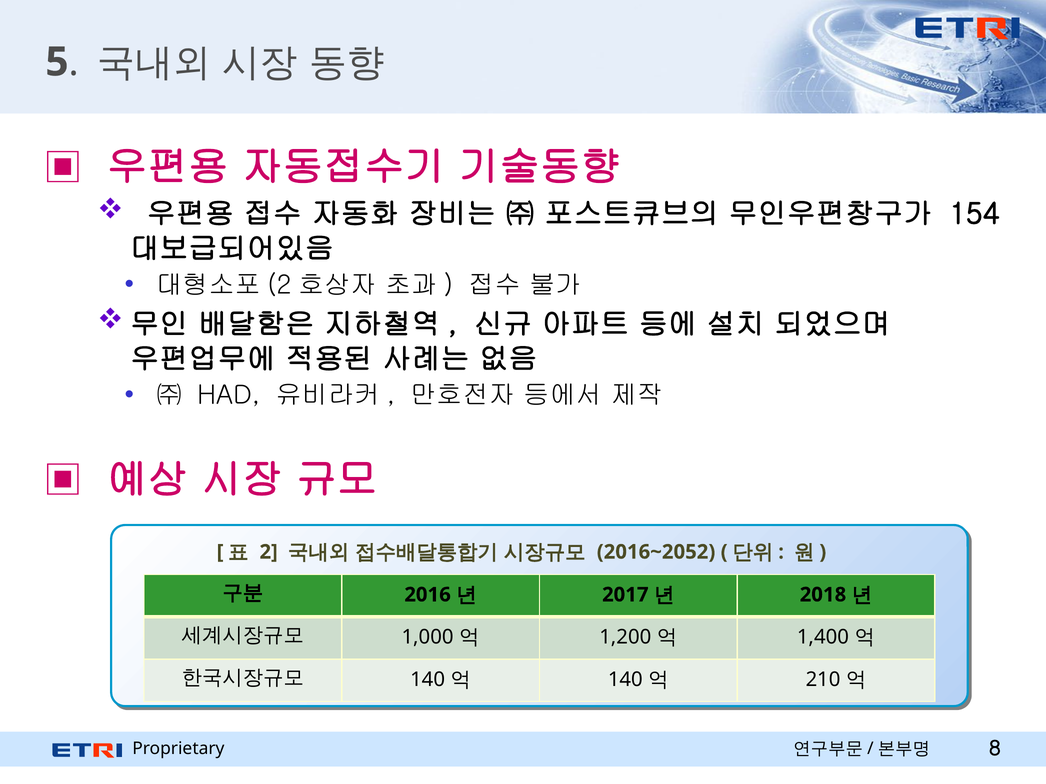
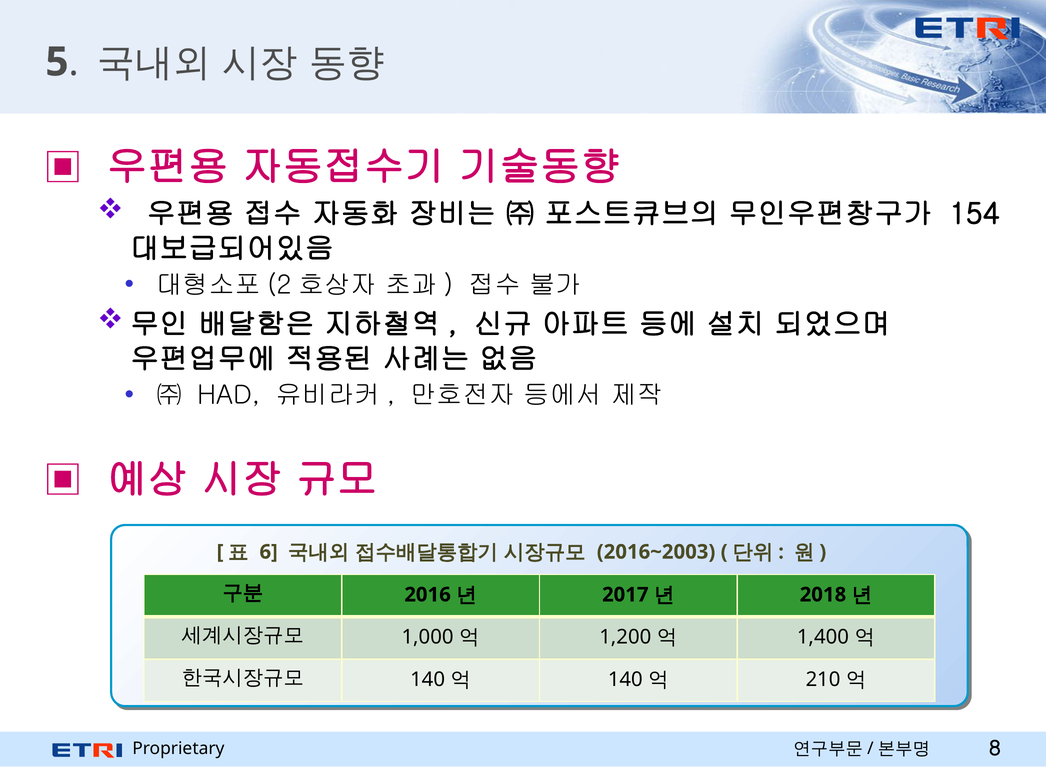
2: 2 -> 6 (269, 552)
2016~2052: 2016~2052 -> 2016~2003 (656, 552)
